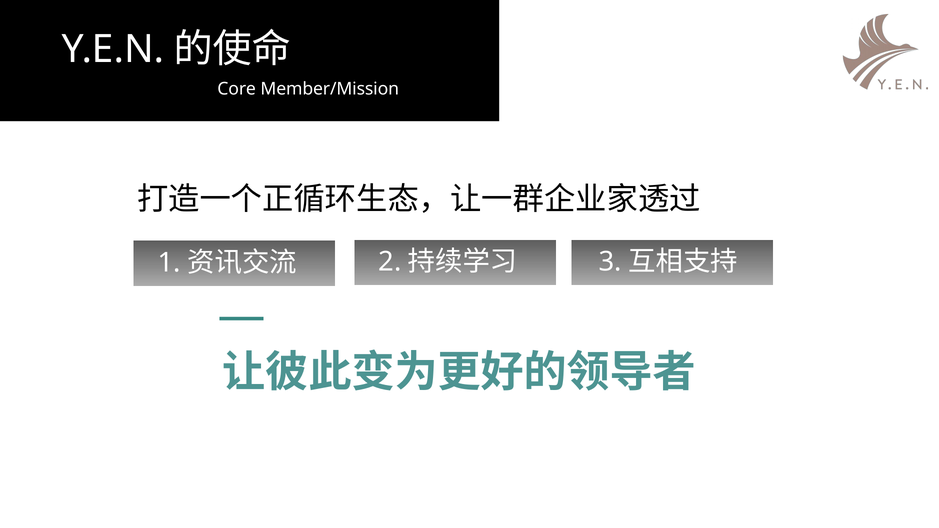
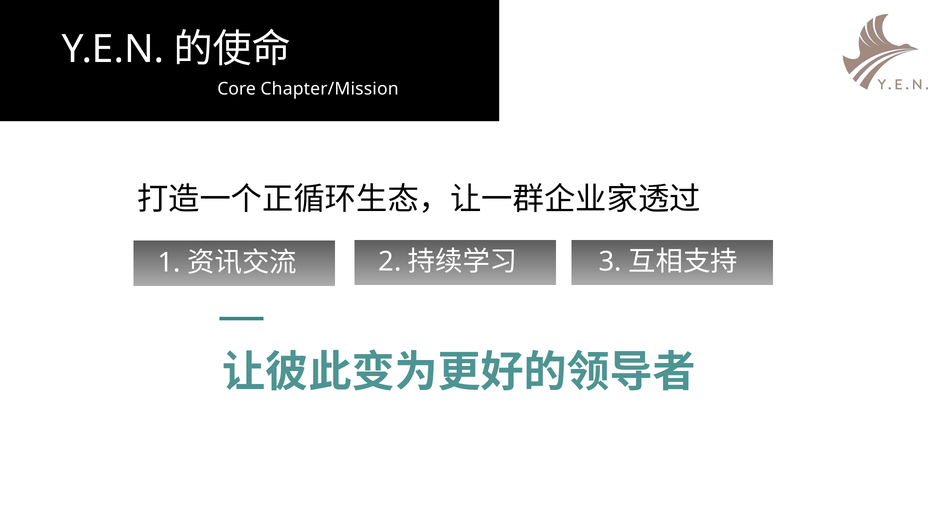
Member/Mission: Member/Mission -> Chapter/Mission (330, 89)
